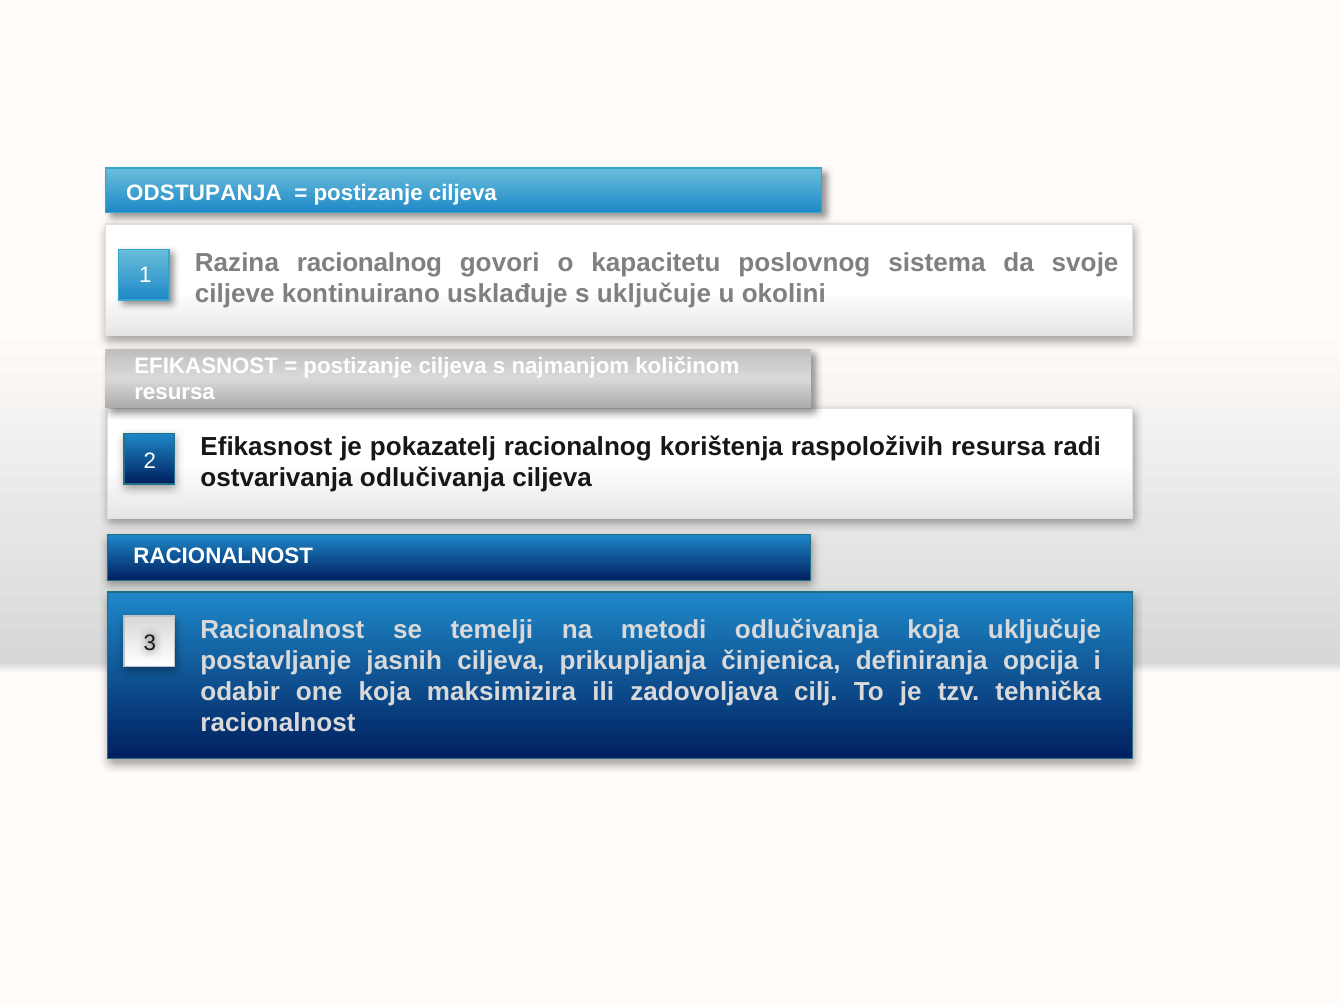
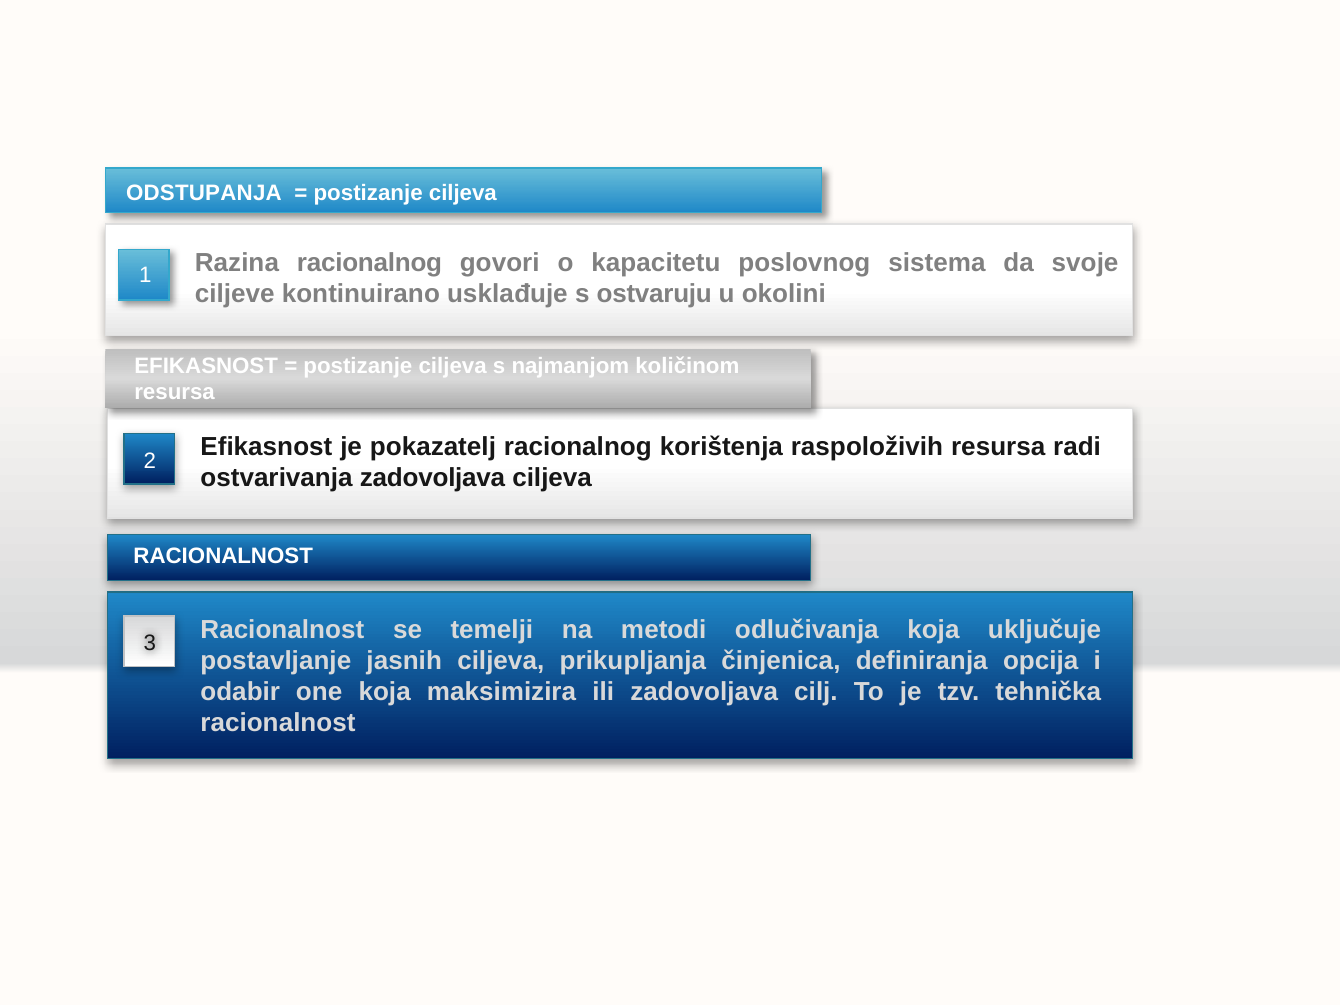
s uključuje: uključuje -> ostvaruju (654, 294)
ostvarivanja odlučivanja: odlučivanja -> zadovoljava (433, 478)
